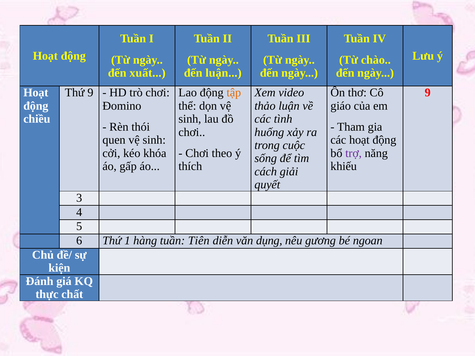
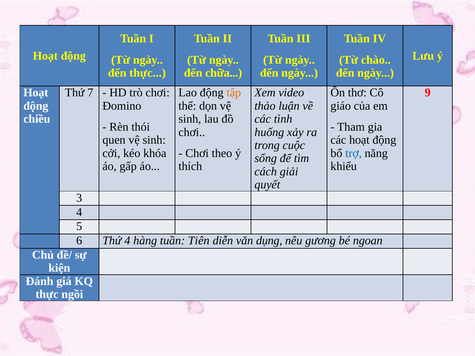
đến xuất: xuất -> thực (148, 73)
đến luận: luận -> chữa (224, 73)
Thứ 9: 9 -> 7 (90, 93)
trợ colour: purple -> blue (354, 153)
Thứ 1: 1 -> 4 (127, 241)
chất: chất -> ngồi (72, 295)
